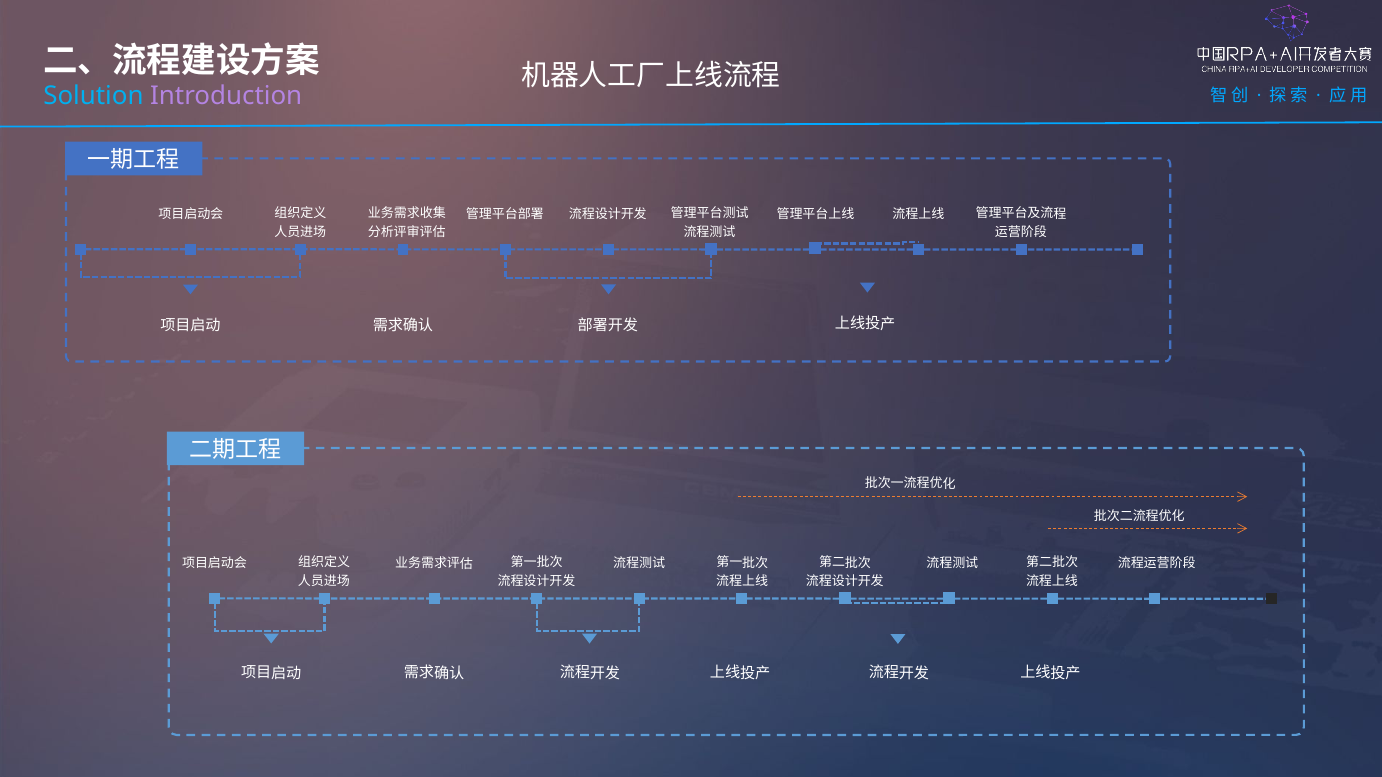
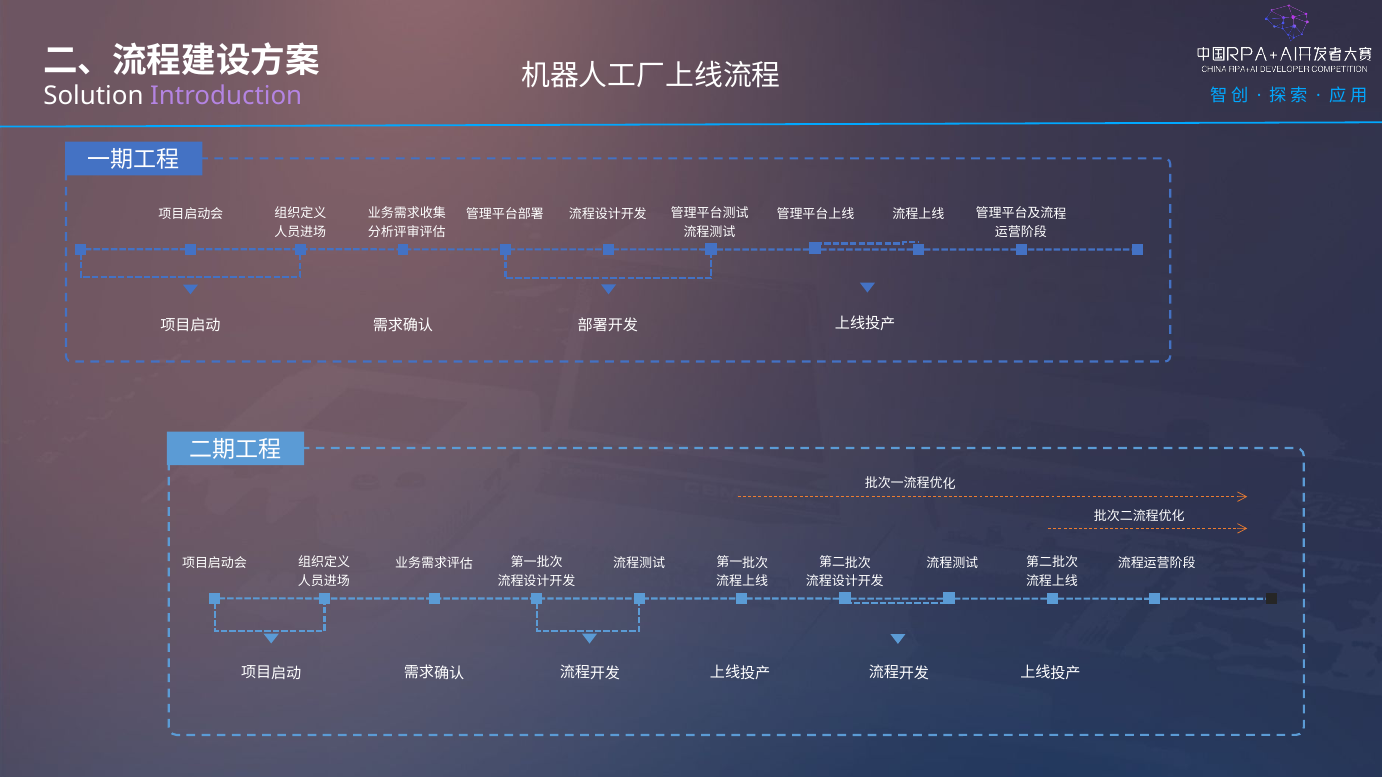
Solution colour: light blue -> white (93, 96)
